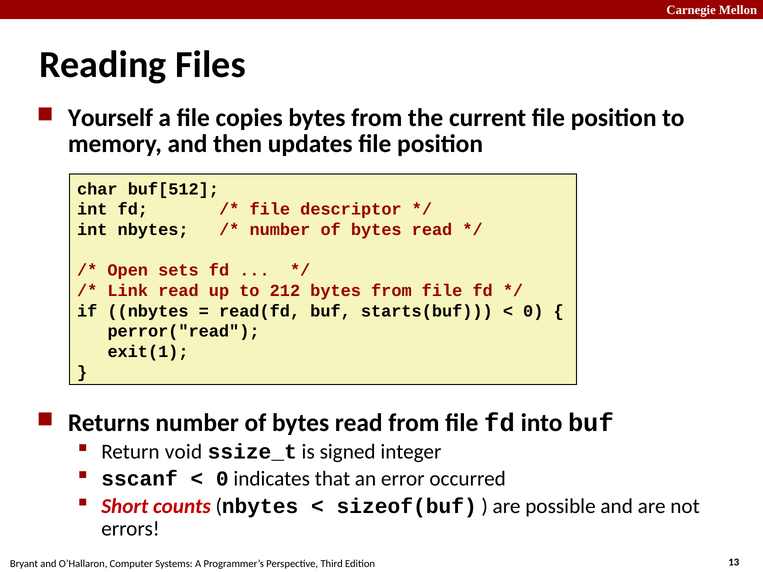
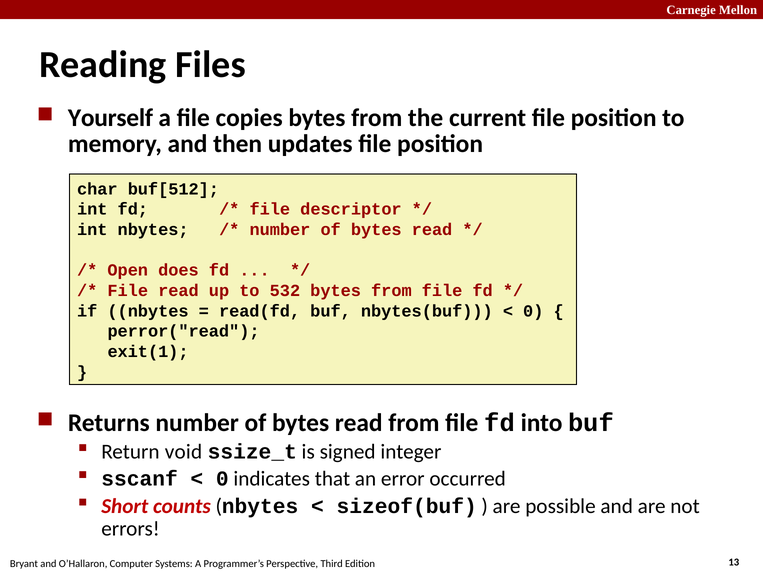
sets: sets -> does (178, 270)
Link: Link -> File (128, 291)
212: 212 -> 532 (285, 291)
starts(buf: starts(buf -> nbytes(buf (427, 311)
